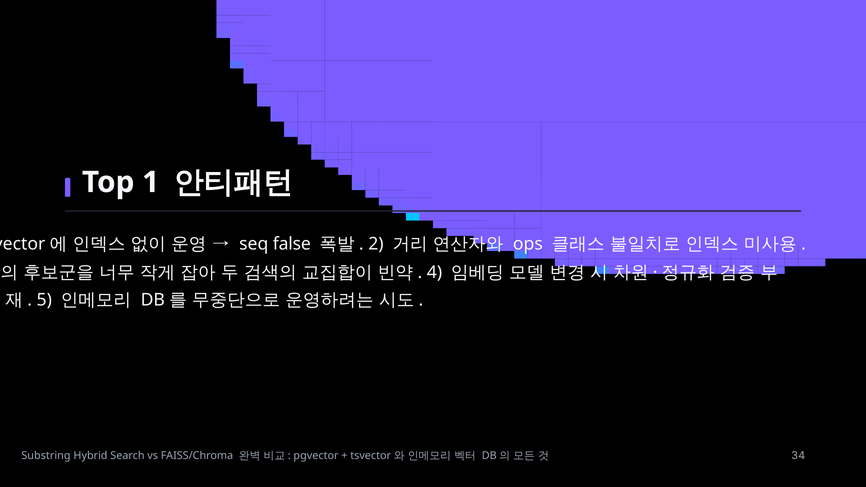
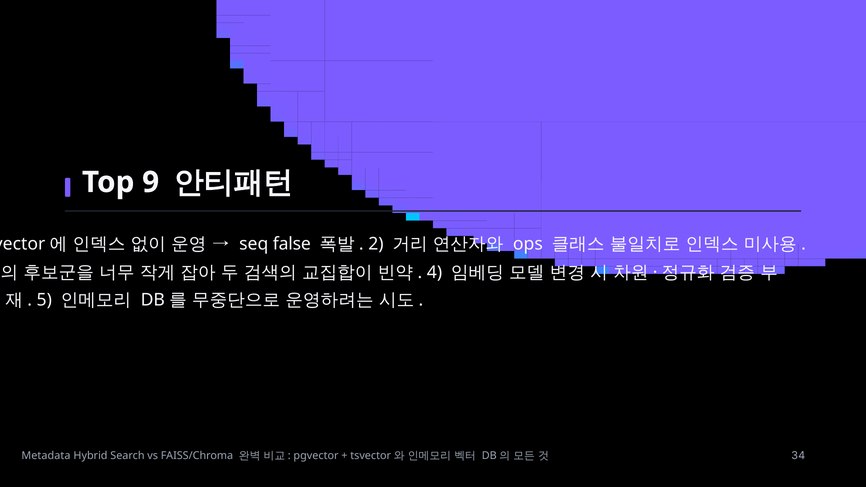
1: 1 -> 9 (151, 182)
Substring: Substring -> Metadata (46, 456)
